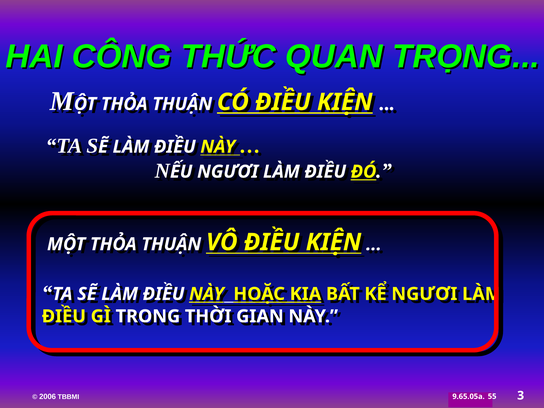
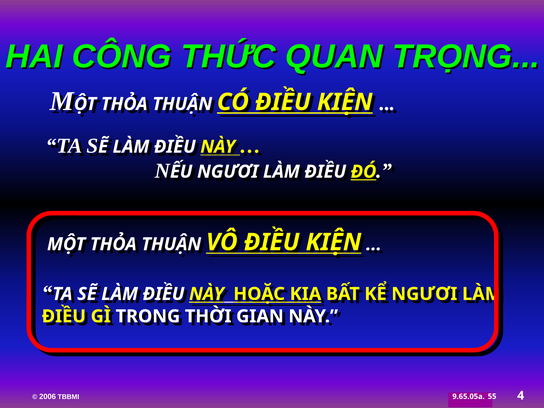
3: 3 -> 4 (521, 396)
